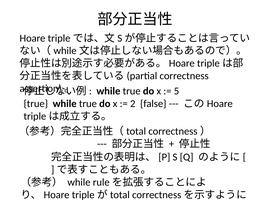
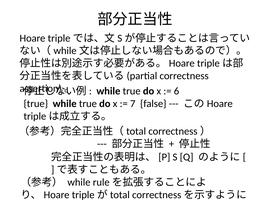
5: 5 -> 6 (176, 91)
2: 2 -> 7 (133, 104)
